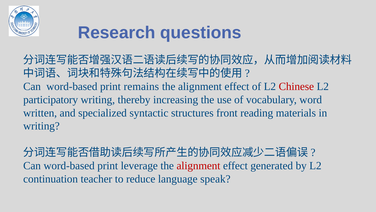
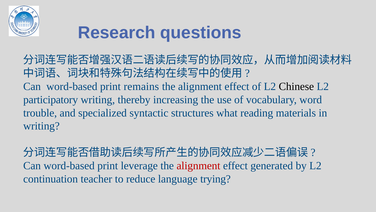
Chinese colour: red -> black (296, 86)
written: written -> trouble (40, 113)
front: front -> what (227, 113)
speak: speak -> trying (215, 178)
